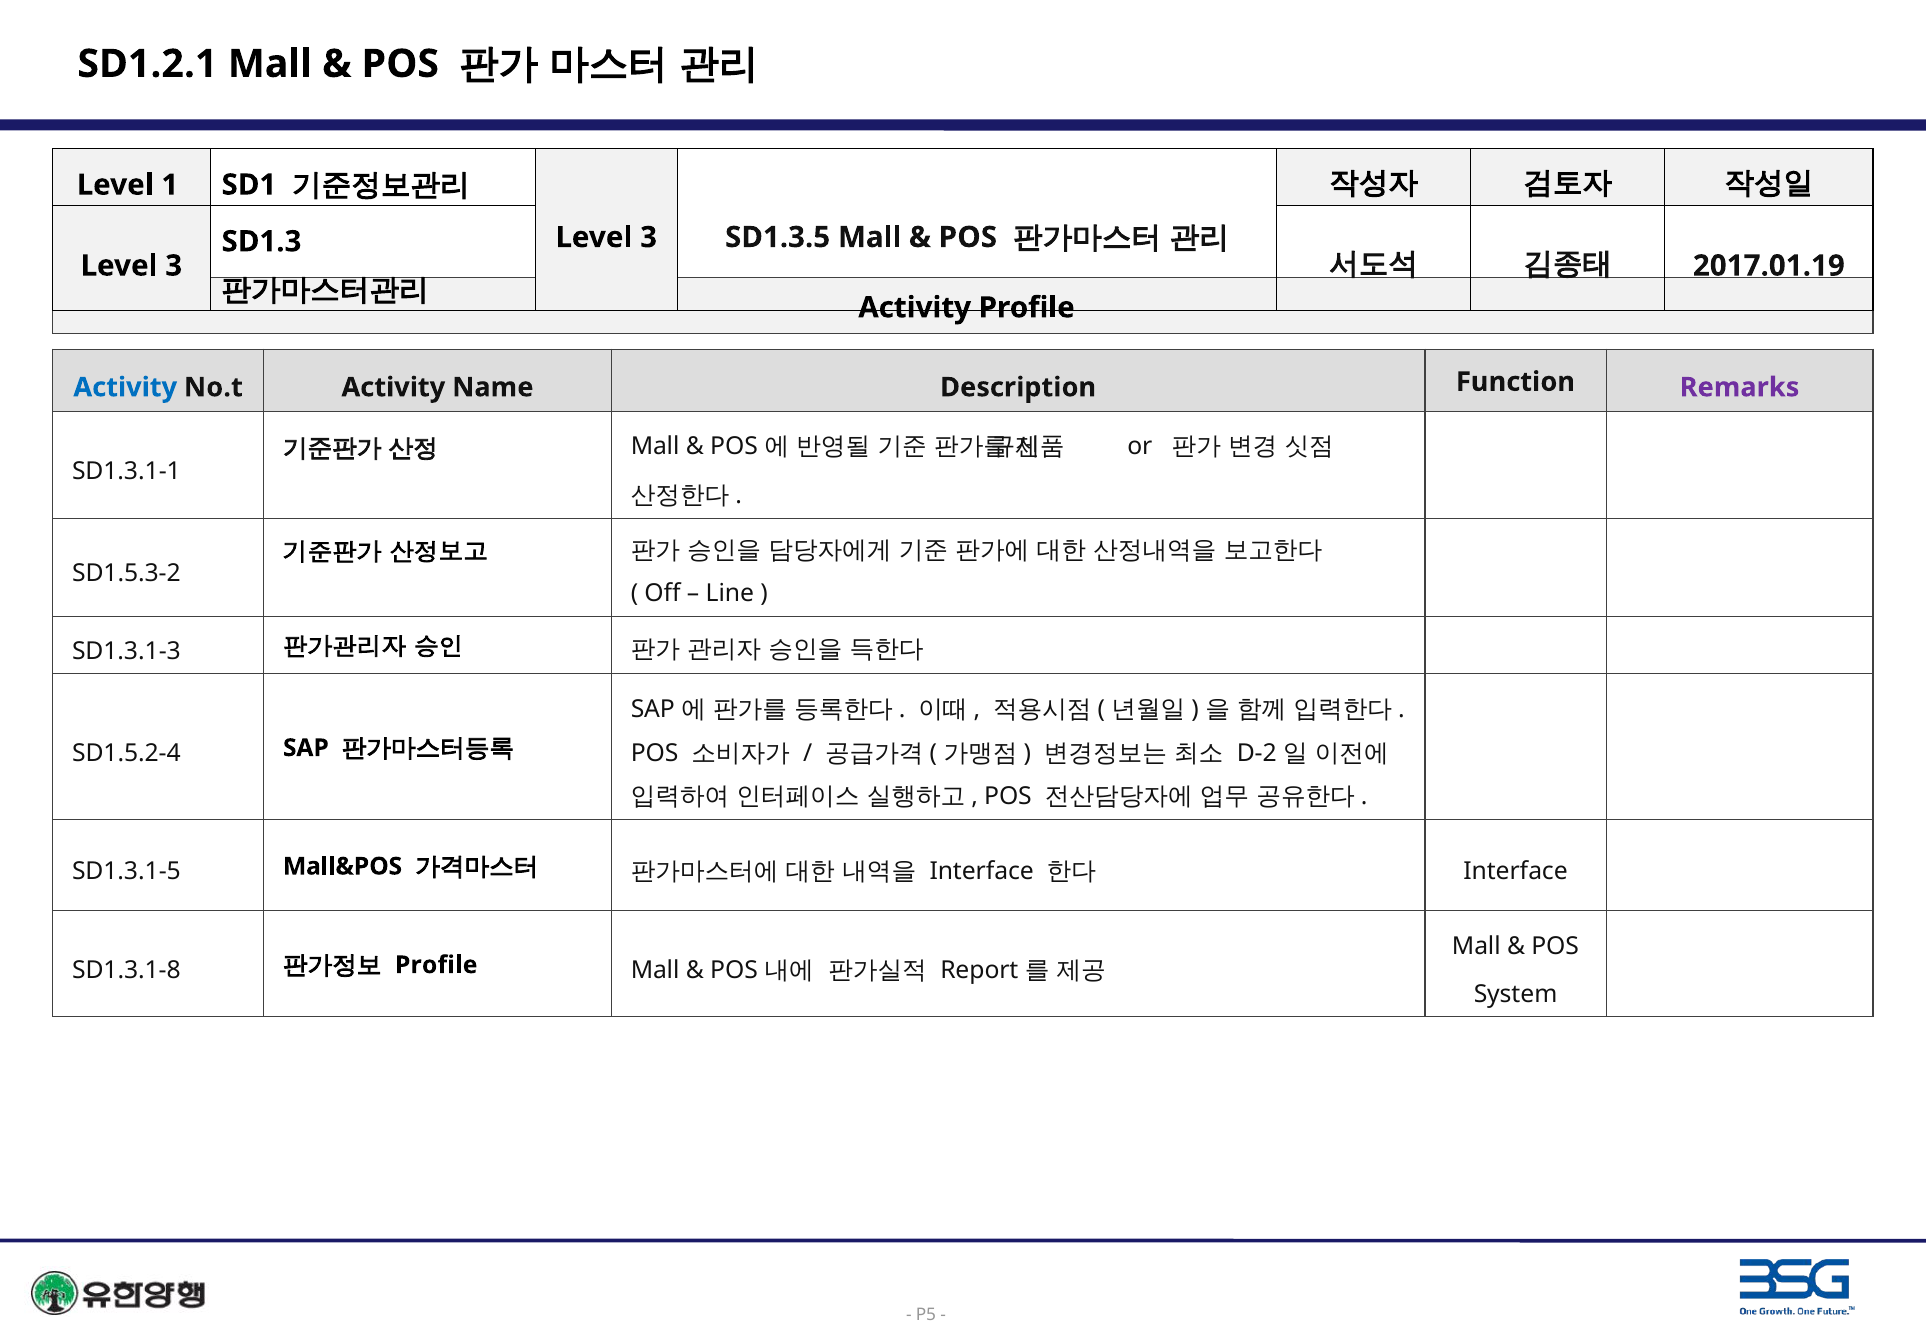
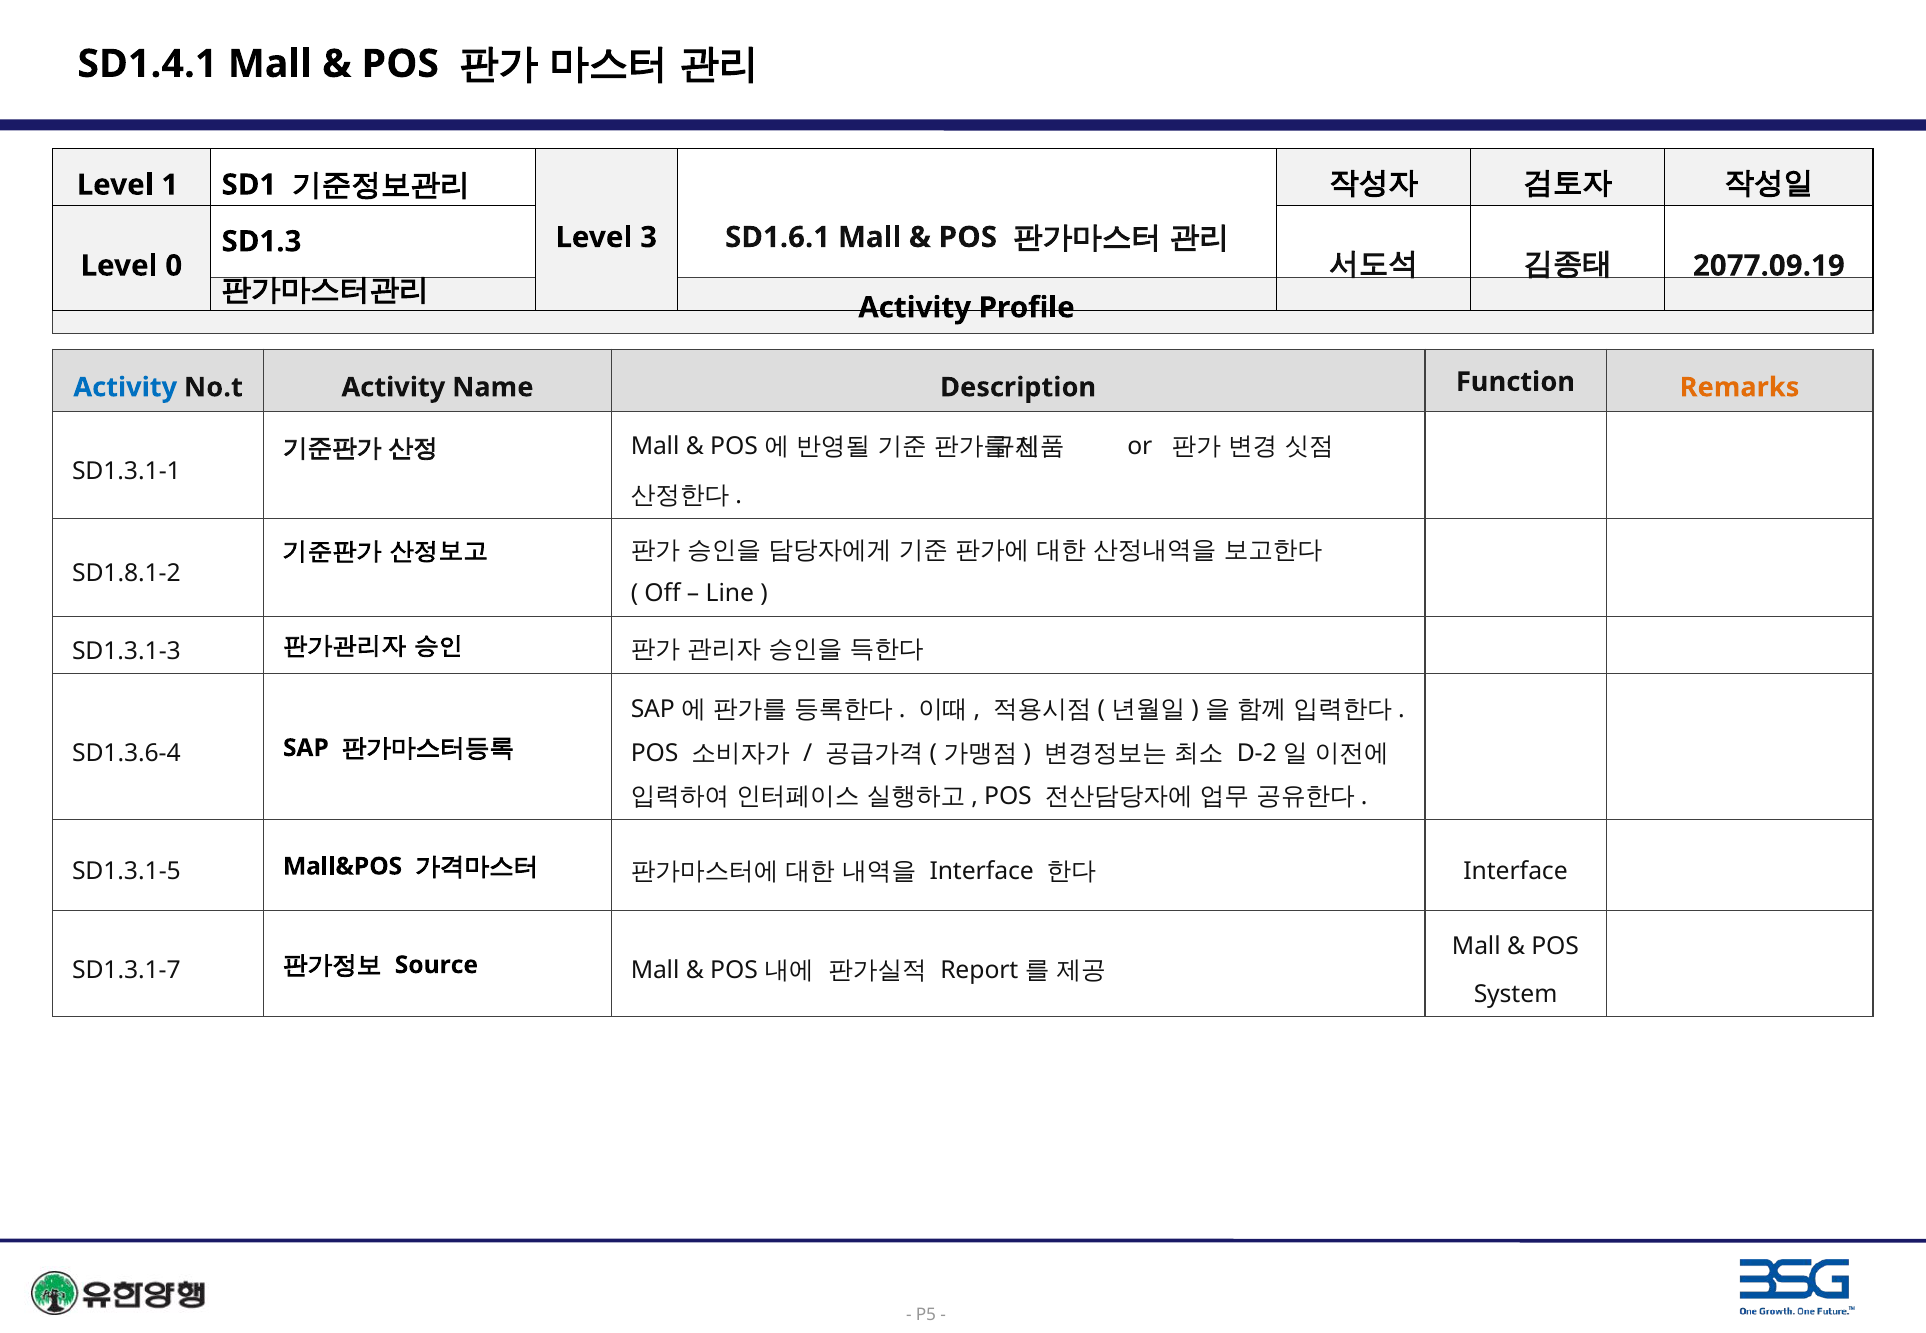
SD1.2.1: SD1.2.1 -> SD1.4.1 (147, 64)
SD1.3.5: SD1.3.5 -> SD1.6.1 (778, 237)
2017.01.19: 2017.01.19 -> 2077.09.19 (1769, 266)
3: 3 -> 0 (174, 266)
Remarks colour: purple -> orange (1740, 388)
SD1.5.3-2: SD1.5.3-2 -> SD1.8.1-2 (126, 574)
SD1.5.2-4: SD1.5.2-4 -> SD1.3.6-4 (126, 753)
SD1.3.1-8: SD1.3.1-8 -> SD1.3.1-7 (126, 971)
Profile: Profile -> Source (436, 965)
